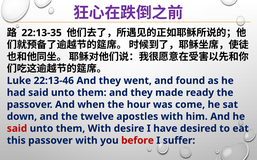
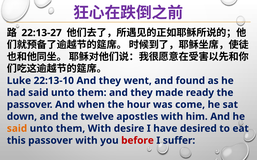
22:13-35: 22:13-35 -> 22:13-27 (42, 33)
22:13-46: 22:13-46 -> 22:13-10 (54, 81)
said colour: red -> orange (17, 129)
